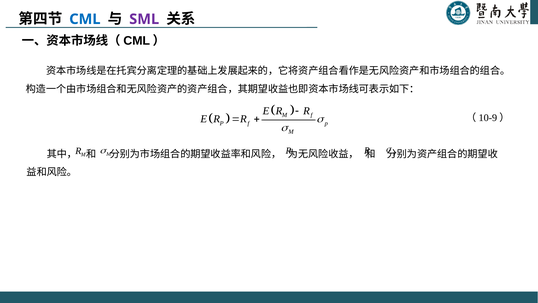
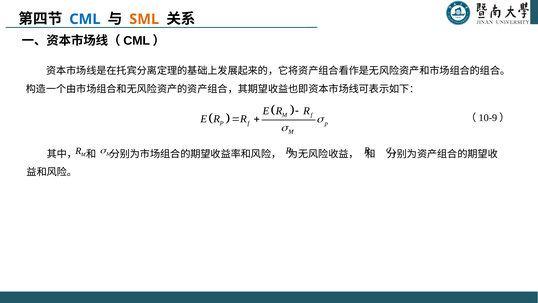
SML colour: purple -> orange (144, 19)
